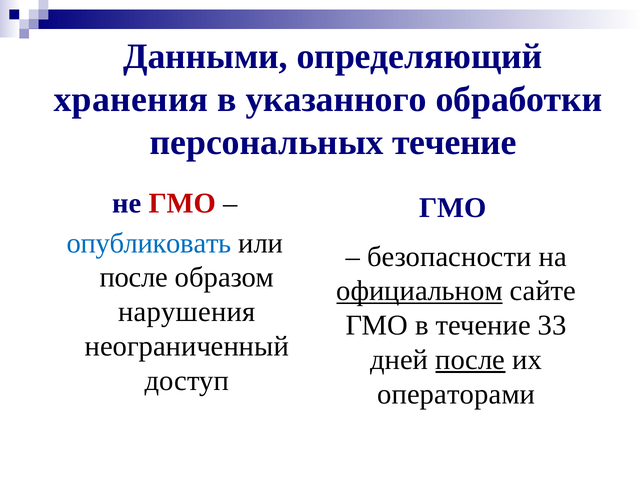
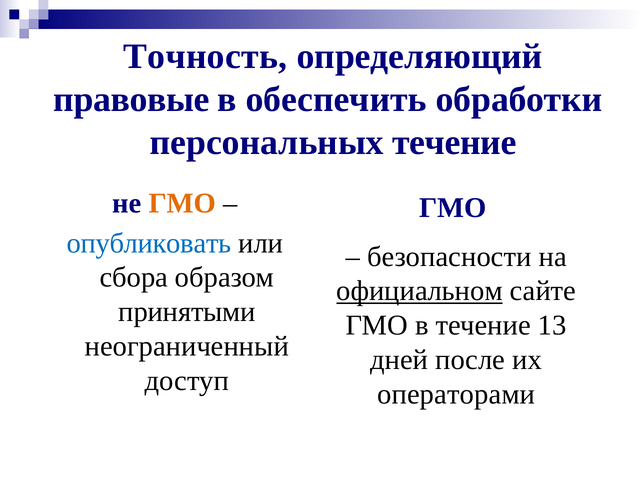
Данными: Данными -> Точность (205, 57)
хранения: хранения -> правовые (131, 99)
указанного: указанного -> обеспечить (336, 99)
ГМО colour: red -> orange (182, 203)
после: после -> сбора (134, 278)
нарушения: нарушения -> принятыми (187, 312)
33: 33 -> 13 (552, 325)
после underline: present -> none (470, 360)
